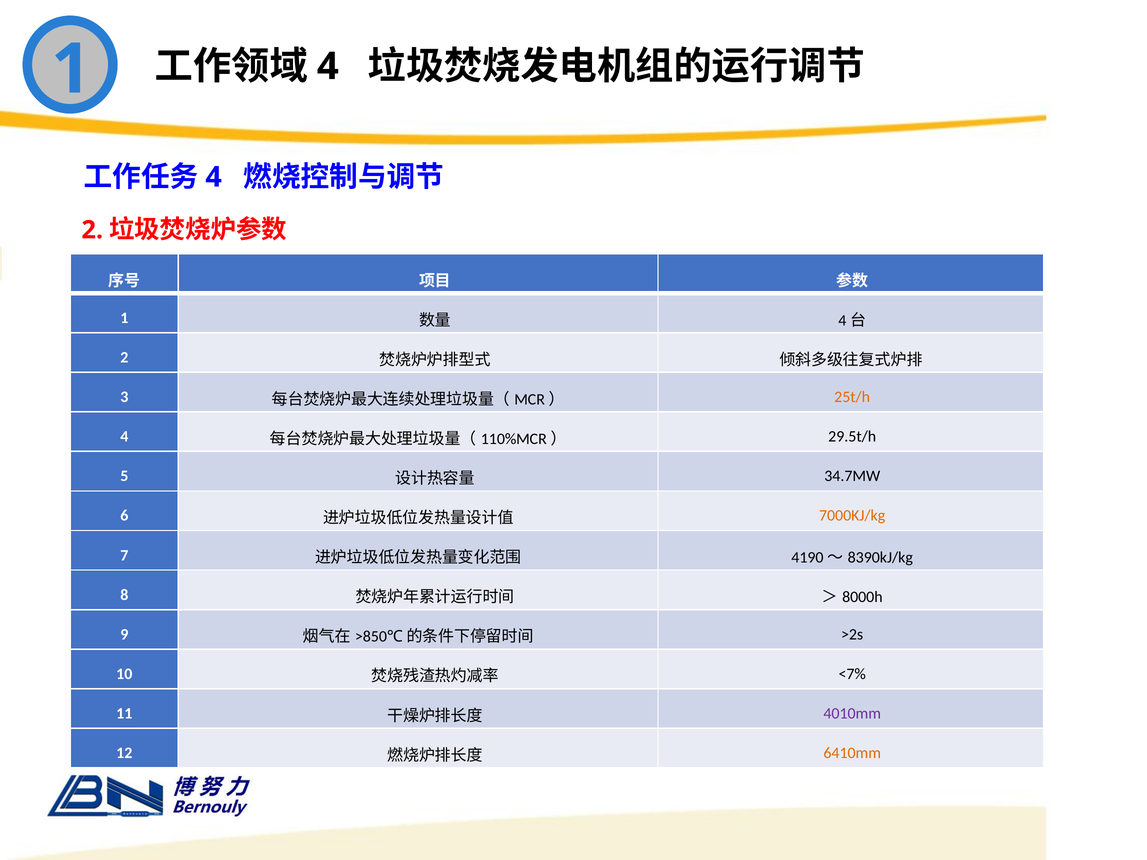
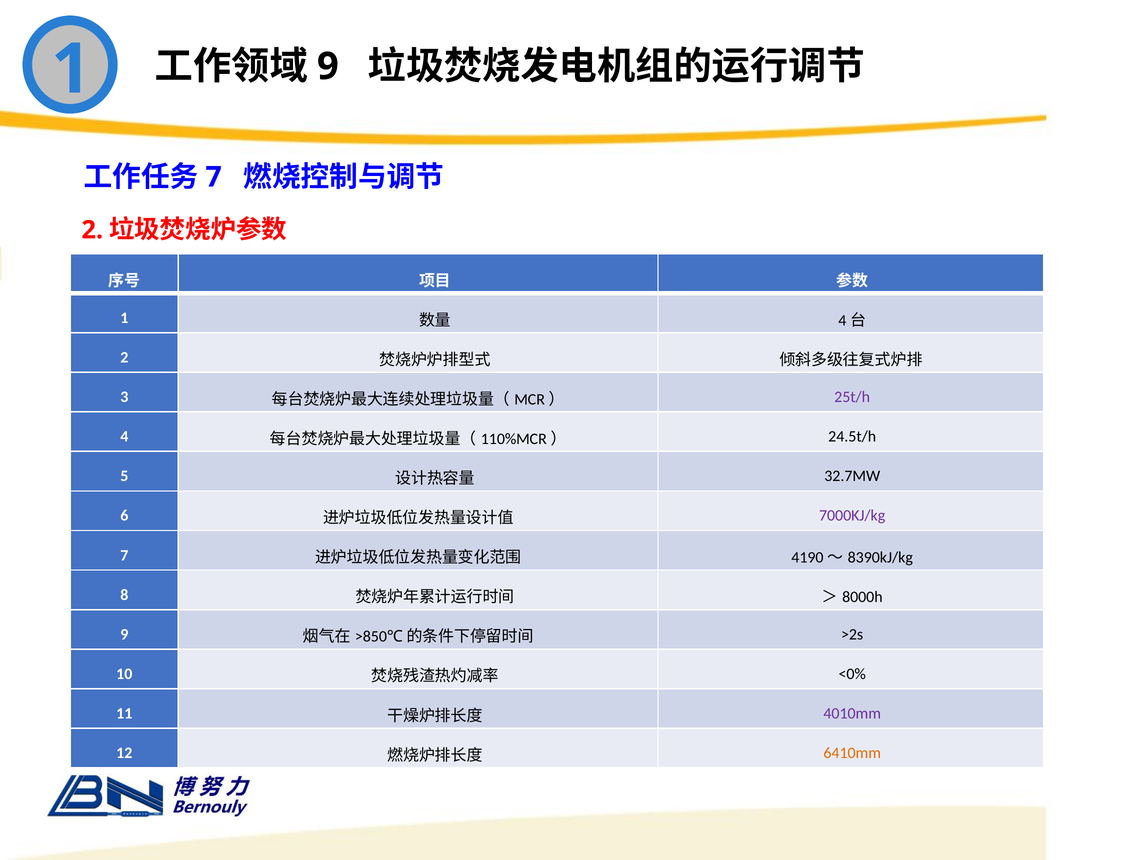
4: 4 -> 9 (328, 66)
4: 4 -> 7 (214, 177)
25t/h colour: orange -> purple (852, 397)
29.5t/h: 29.5t/h -> 24.5t/h (852, 437)
34.7MW: 34.7MW -> 32.7MW (852, 476)
7000KJ/kg colour: orange -> purple (852, 516)
<7%: <7% -> <0% (852, 674)
